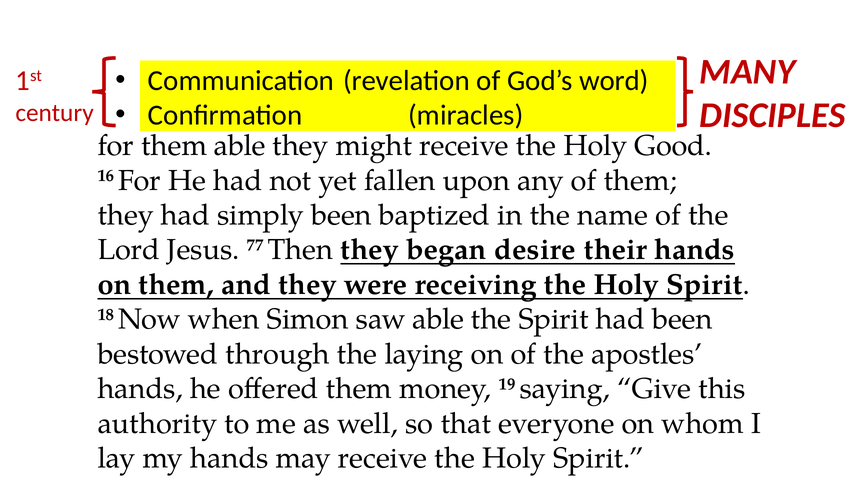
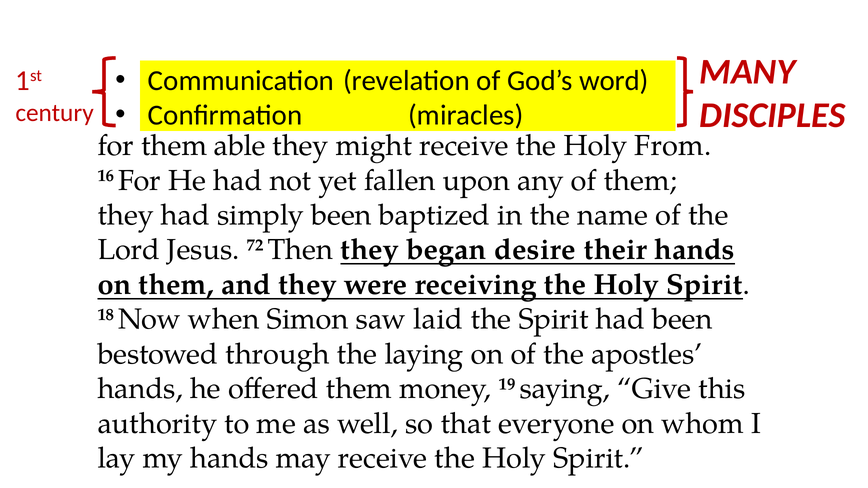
Good: Good -> From (673, 146)
77: 77 -> 72 (255, 245)
saw able: able -> laid (438, 320)
